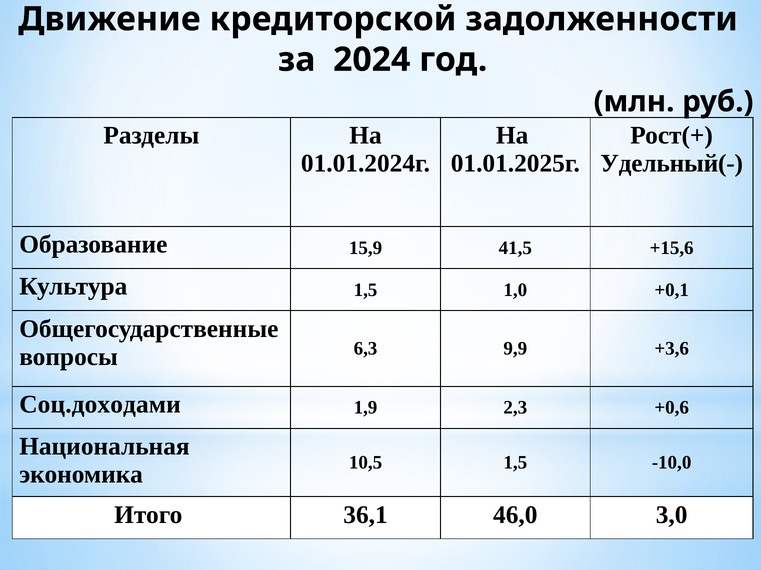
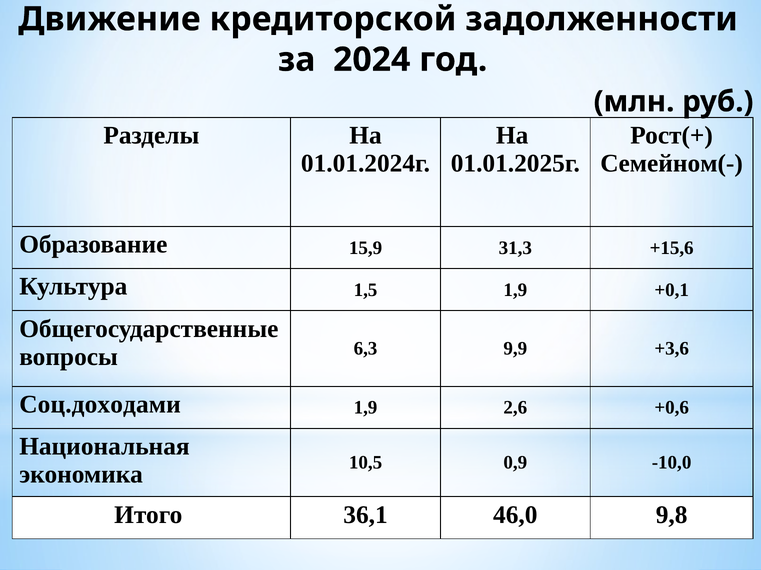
Удельный(-: Удельный(- -> Семейном(- (672, 164)
41,5: 41,5 -> 31,3 (515, 248)
1,5 1,0: 1,0 -> 1,9 (515, 290)
2,3: 2,3 -> 2,6 (515, 408)
10,5 1,5: 1,5 -> 0,9 (515, 463)
3,0: 3,0 -> 9,8 (672, 515)
